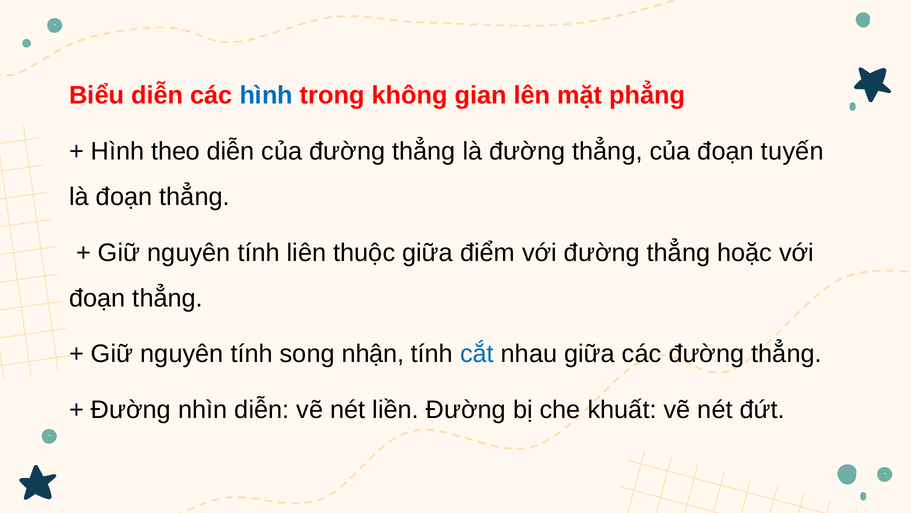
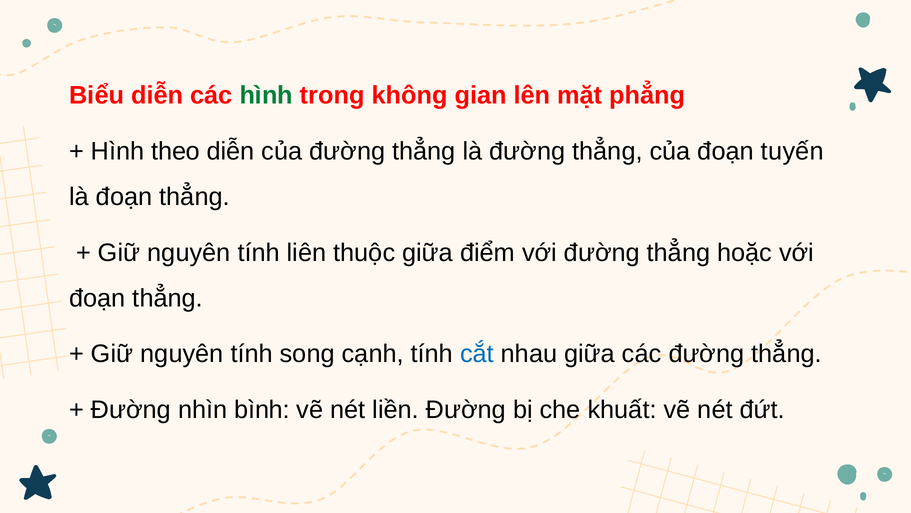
hình colour: blue -> green (266, 96)
nhận: nhận -> cạnh (373, 354)
nhìn diễn: diễn -> bình (262, 409)
